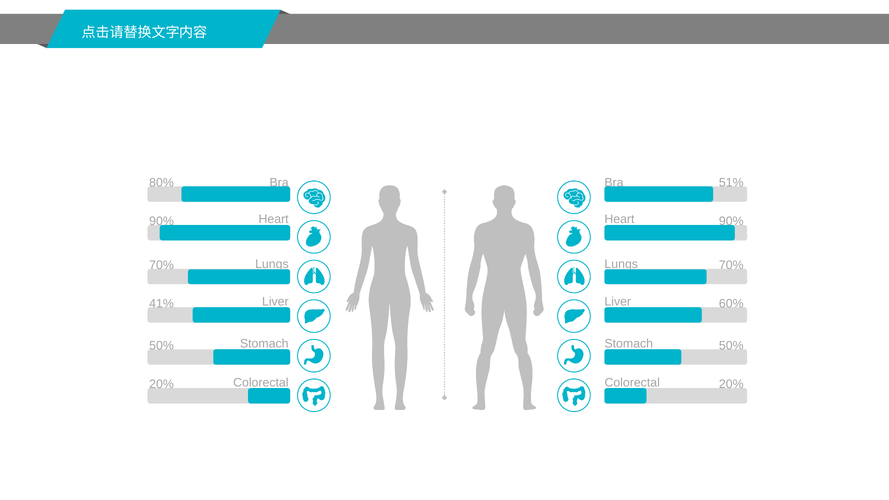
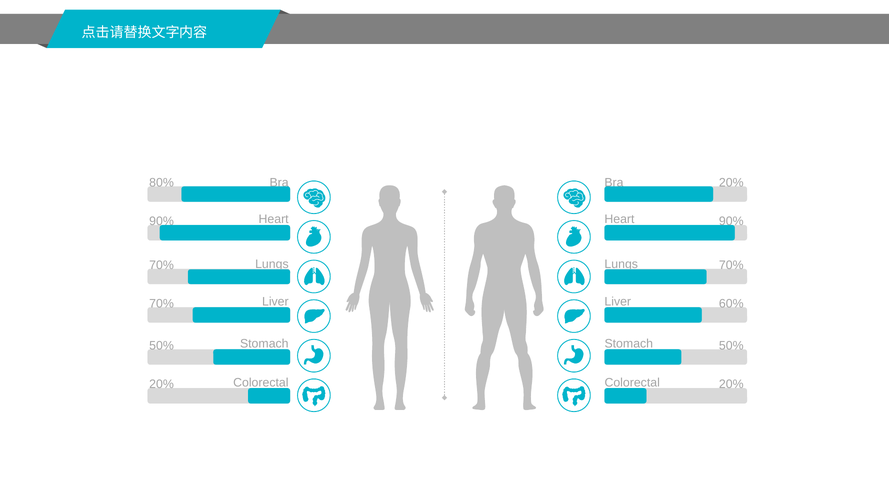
51%: 51% -> 20% (731, 183)
41%: 41% -> 70% (162, 304)
